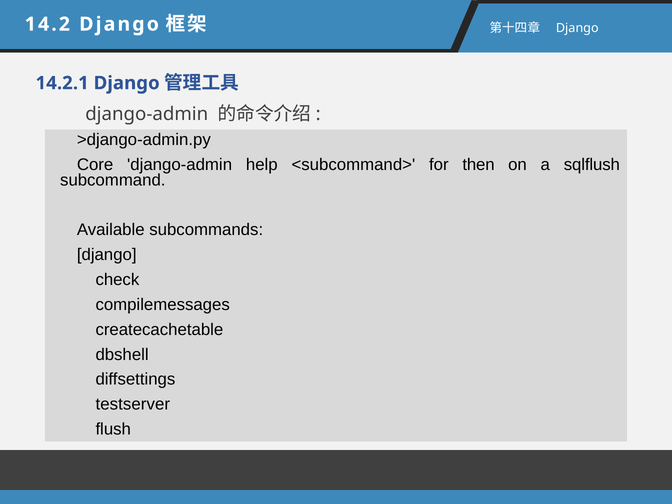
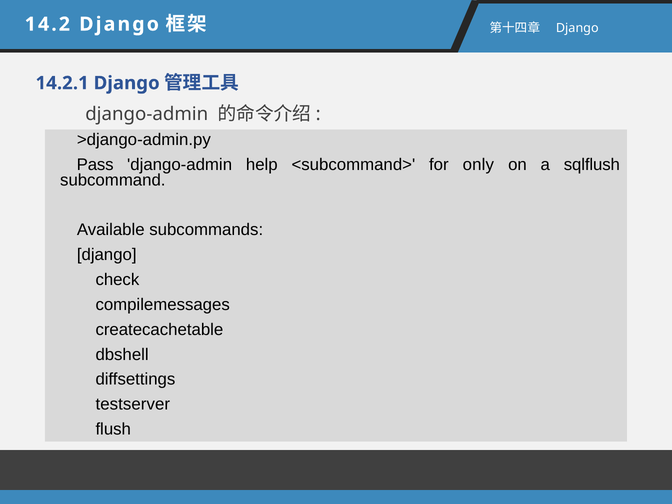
Core: Core -> Pass (95, 164)
then: then -> only (478, 164)
